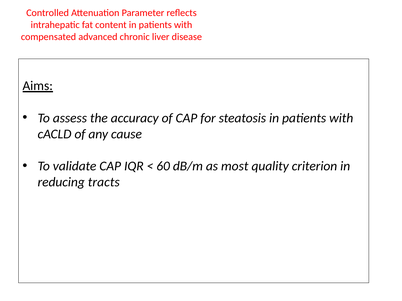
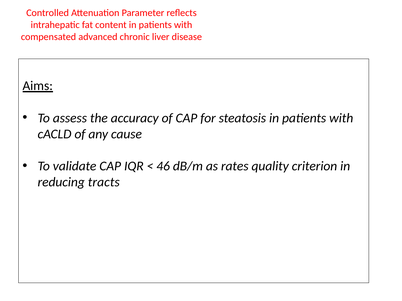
60: 60 -> 46 (163, 166)
most: most -> rates (235, 166)
